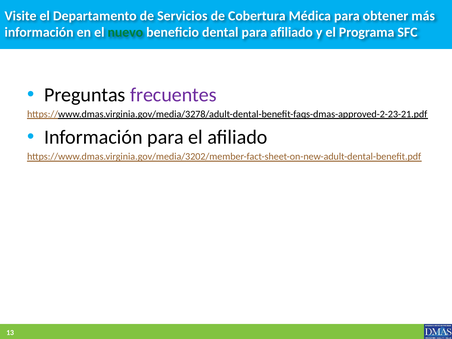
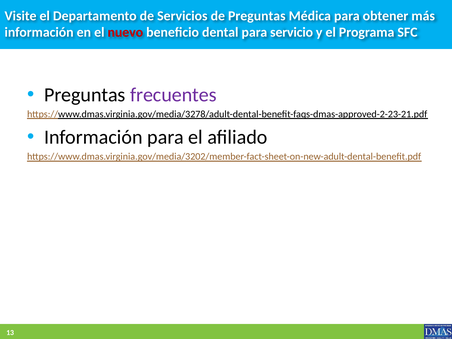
de Cobertura: Cobertura -> Preguntas (257, 16)
nuevo colour: green -> red (125, 32)
para afiliado: afiliado -> servicio (292, 32)
